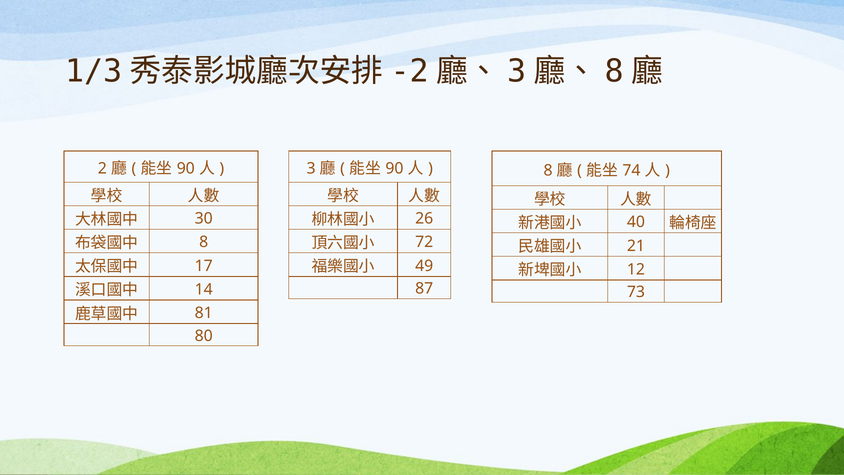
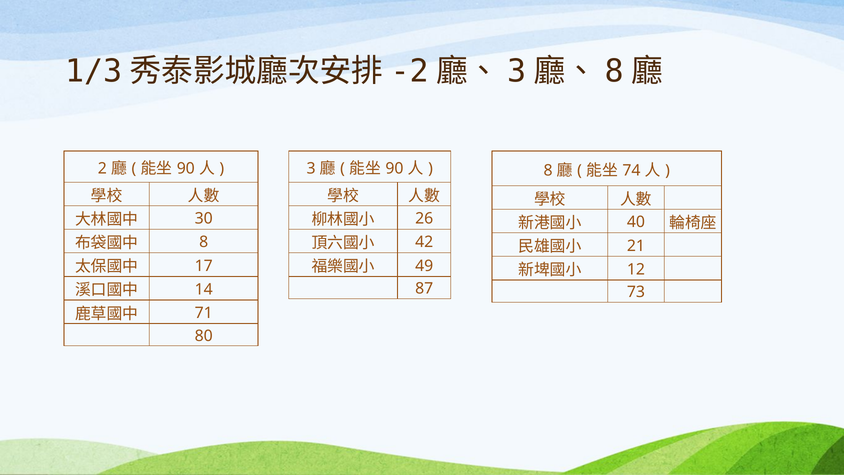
72: 72 -> 42 (424, 242)
81: 81 -> 71 (204, 313)
